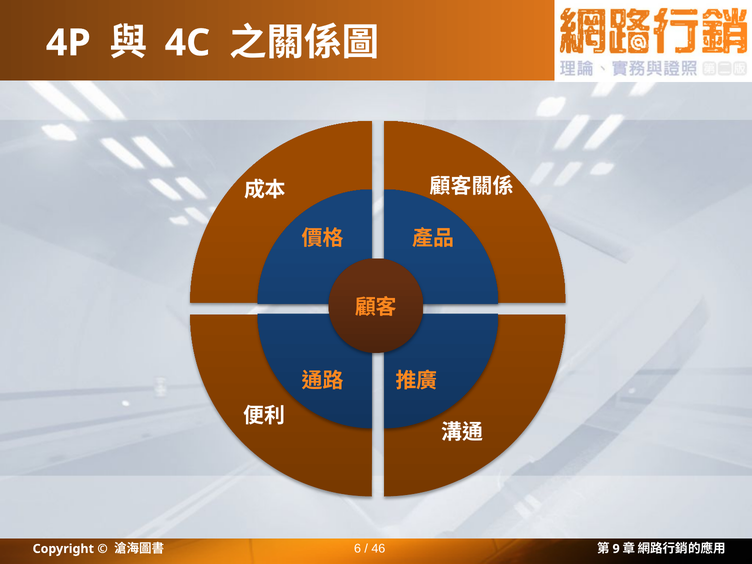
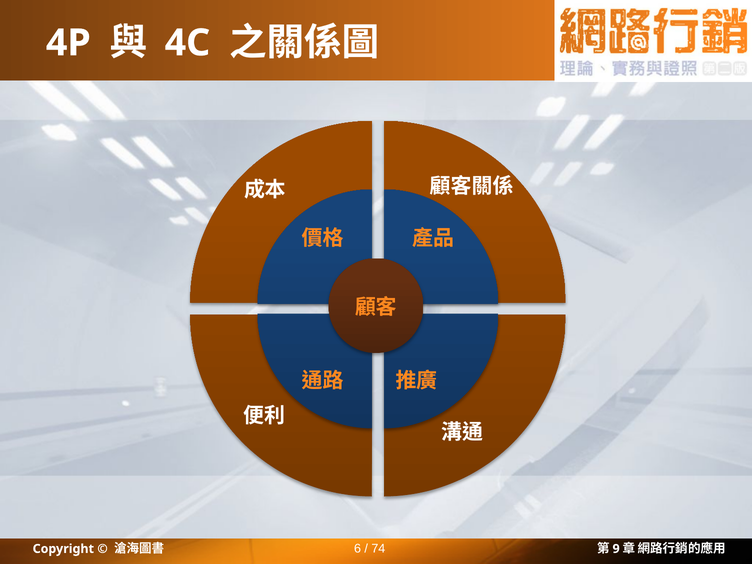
46: 46 -> 74 (378, 549)
